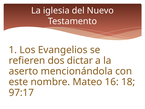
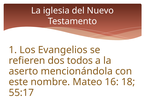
dictar: dictar -> todos (80, 60)
97:17: 97:17 -> 55:17 (21, 92)
